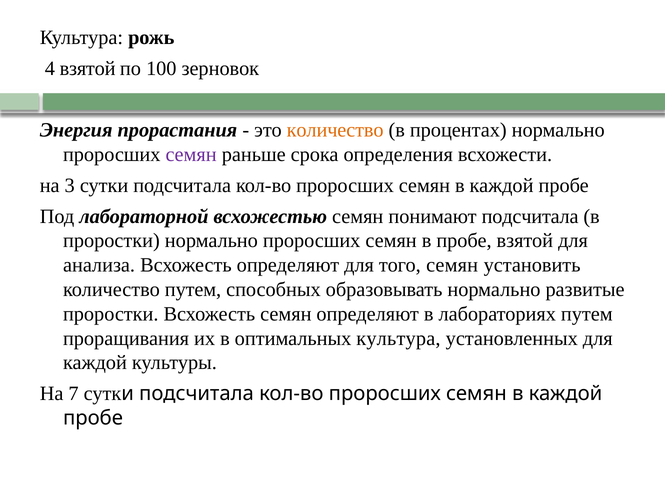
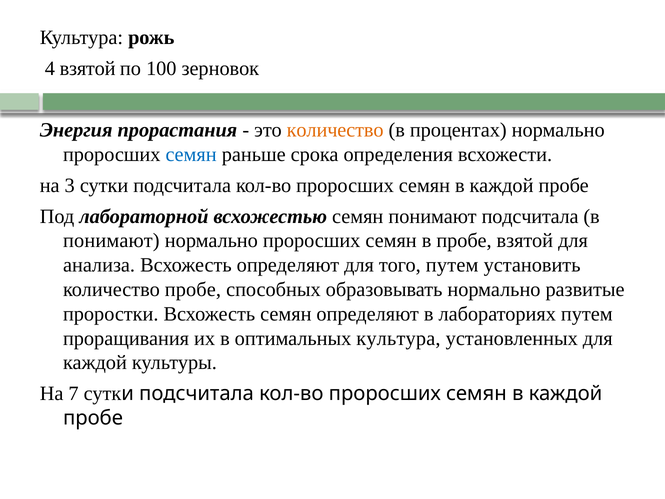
семян colour: purple -> blue (191, 155)
проростки: проростки -> понимают (111, 241)
того семян: семян -> путем (452, 265)
количество путем: путем -> пробе (193, 289)
